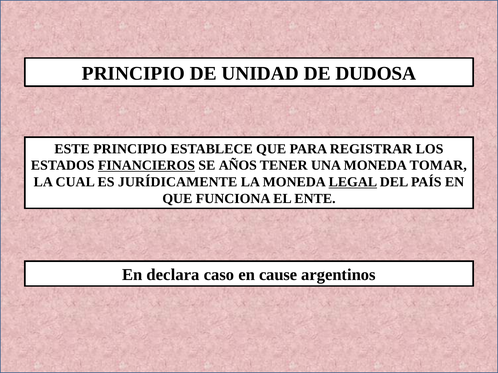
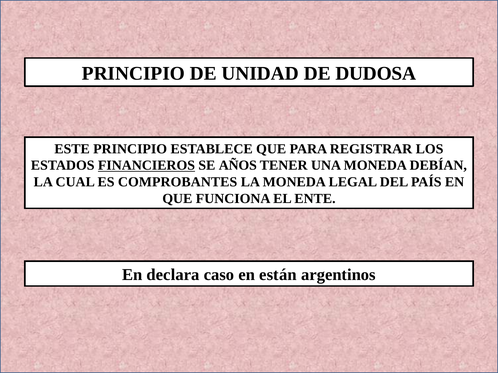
TOMAR: TOMAR -> DEBÍAN (438, 166)
JURÍDICAMENTE: JURÍDICAMENTE -> COMPROBANTES (178, 182)
LEGAL underline: present -> none (353, 182)
cause: cause -> están (278, 275)
